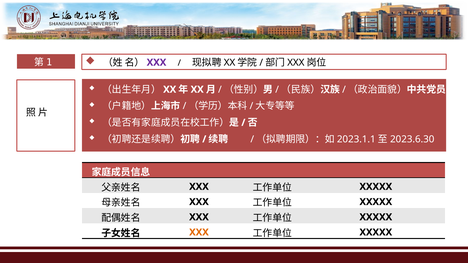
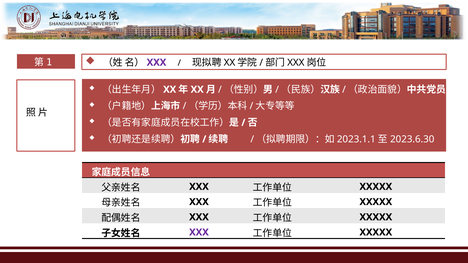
XXX colour: orange -> purple (199, 233)
